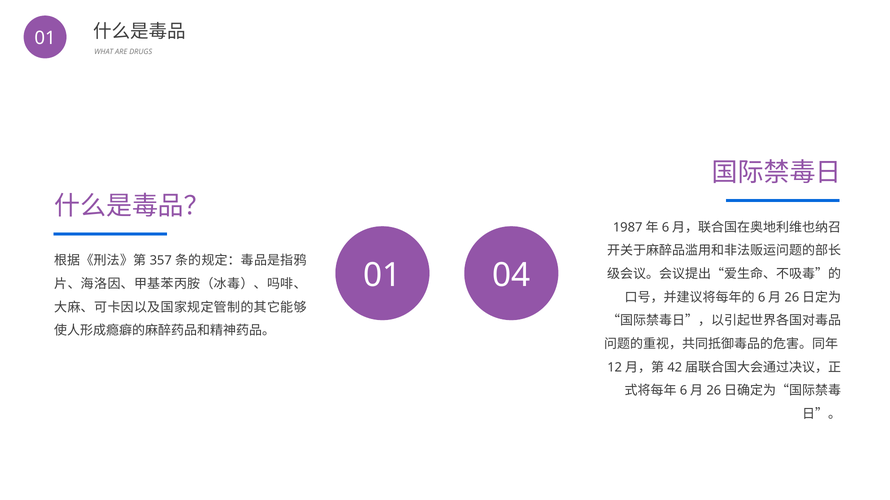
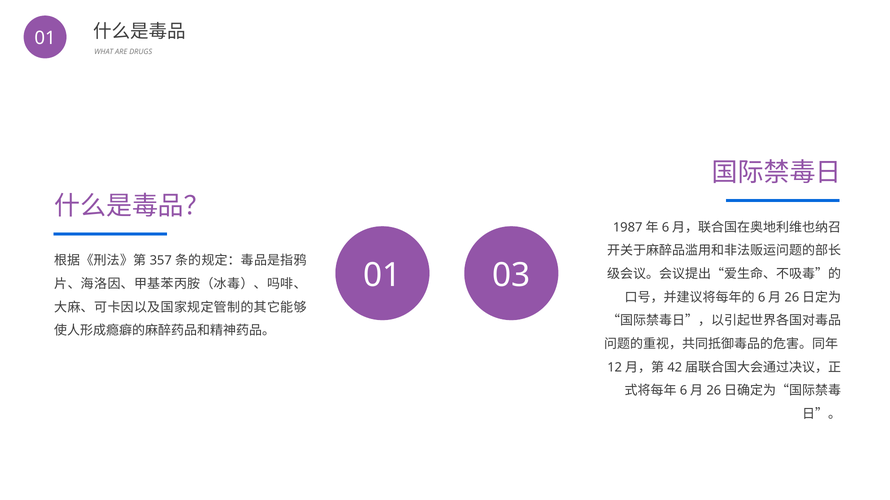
04: 04 -> 03 (511, 276)
